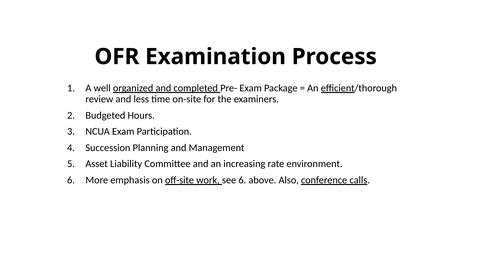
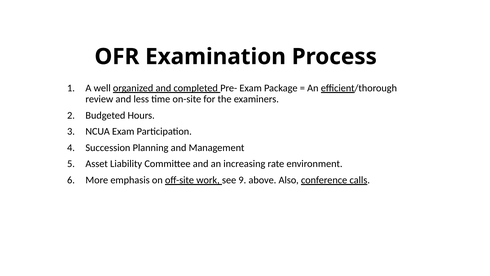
see 6: 6 -> 9 (242, 180)
